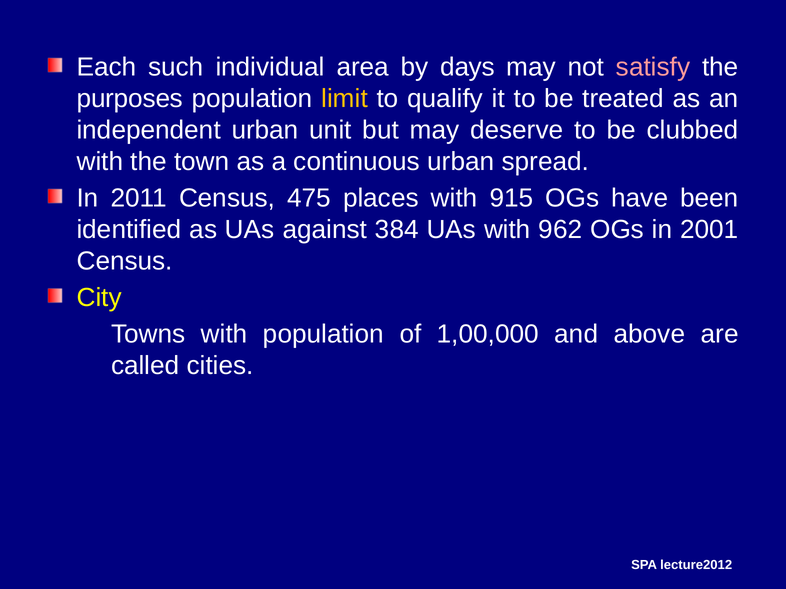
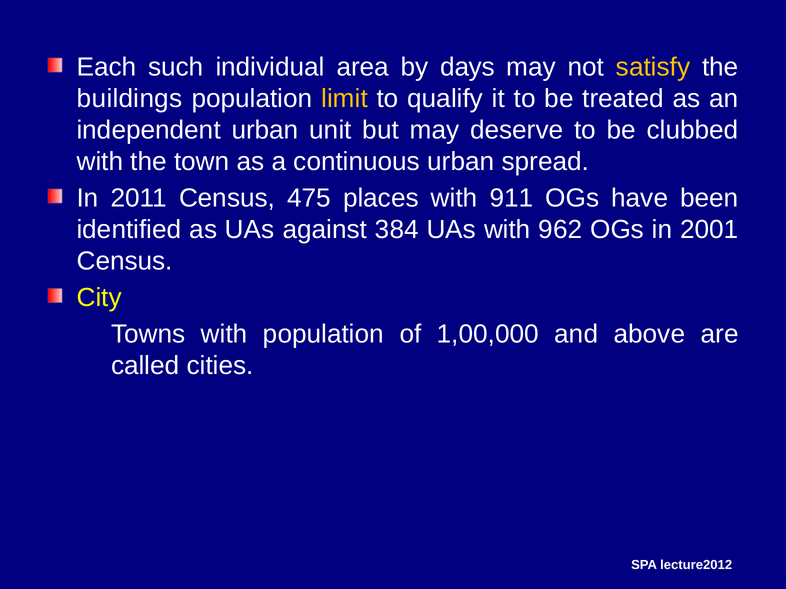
satisfy colour: pink -> yellow (653, 67)
purposes: purposes -> buildings (130, 99)
915: 915 -> 911 (511, 198)
